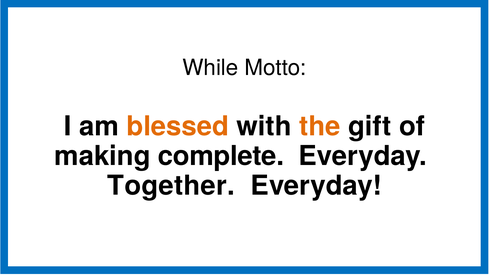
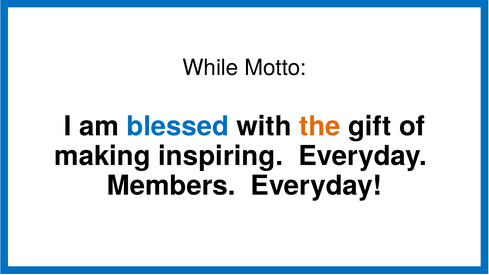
blessed colour: orange -> blue (178, 127)
complete: complete -> inspiring (221, 156)
Together: Together -> Members (171, 186)
